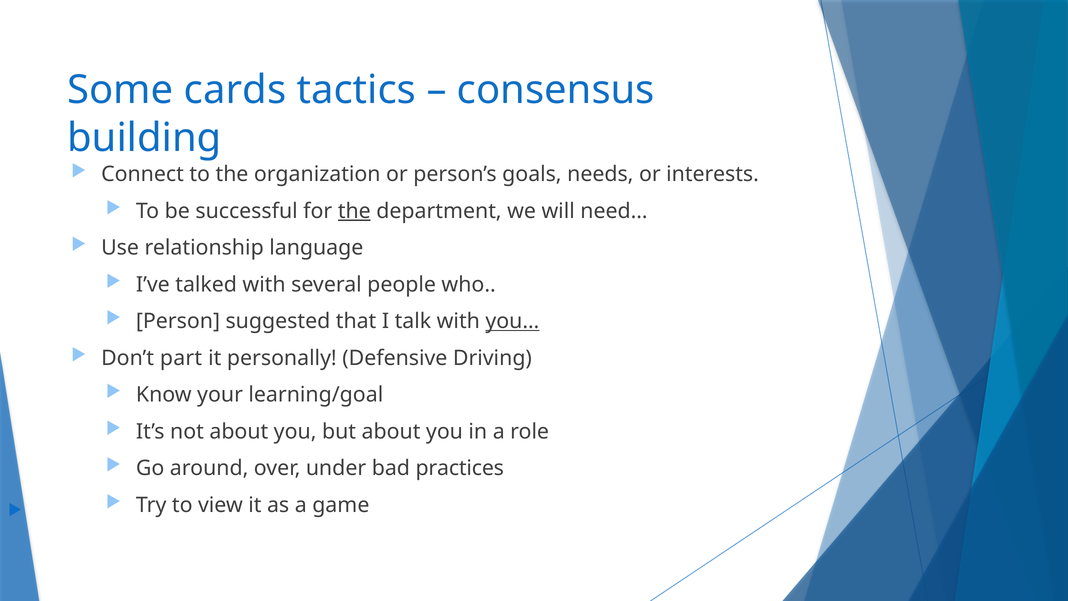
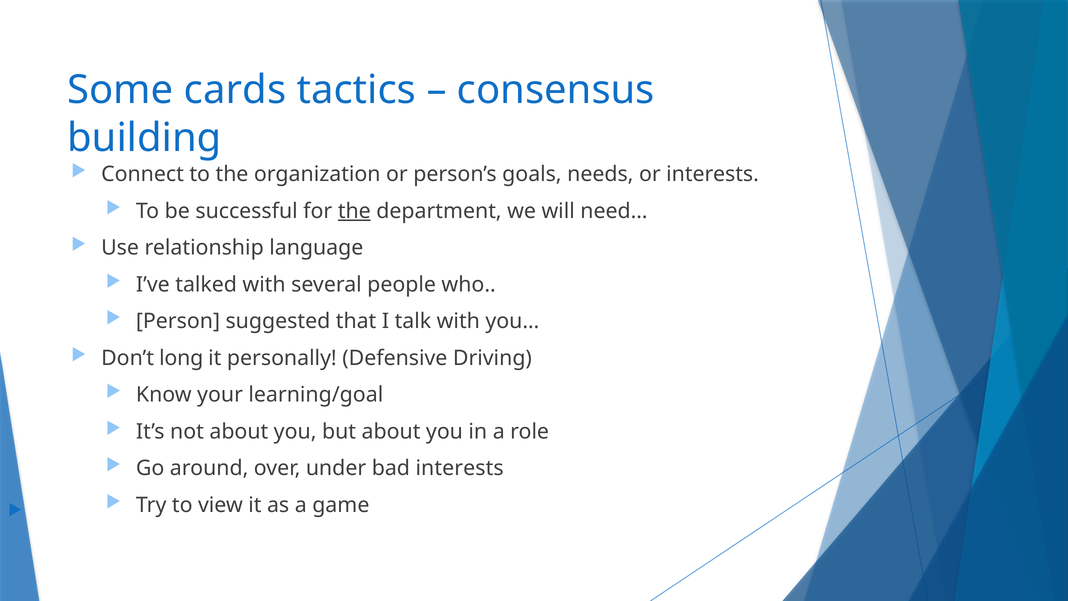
you… underline: present -> none (512, 321)
part: part -> long (181, 358)
bad practices: practices -> interests (460, 468)
